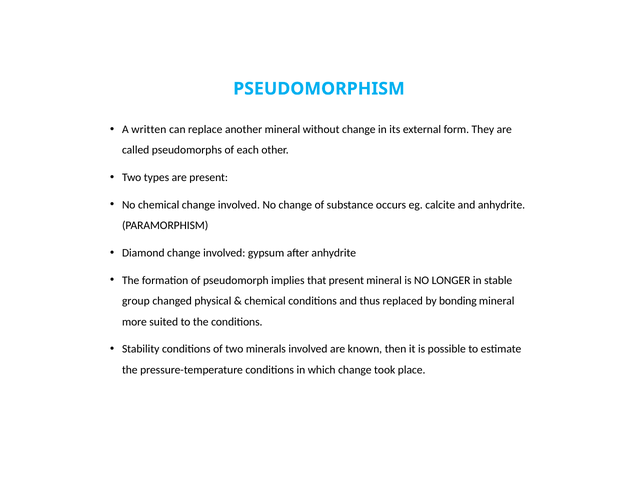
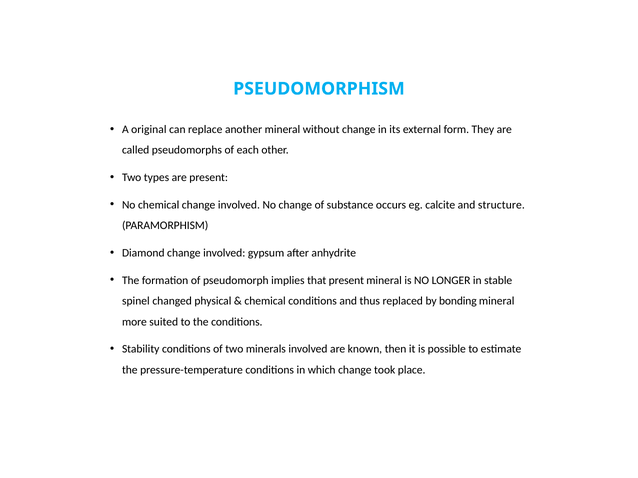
written: written -> original (149, 129)
and anhydrite: anhydrite -> structure (501, 205)
group: group -> spinel (136, 301)
